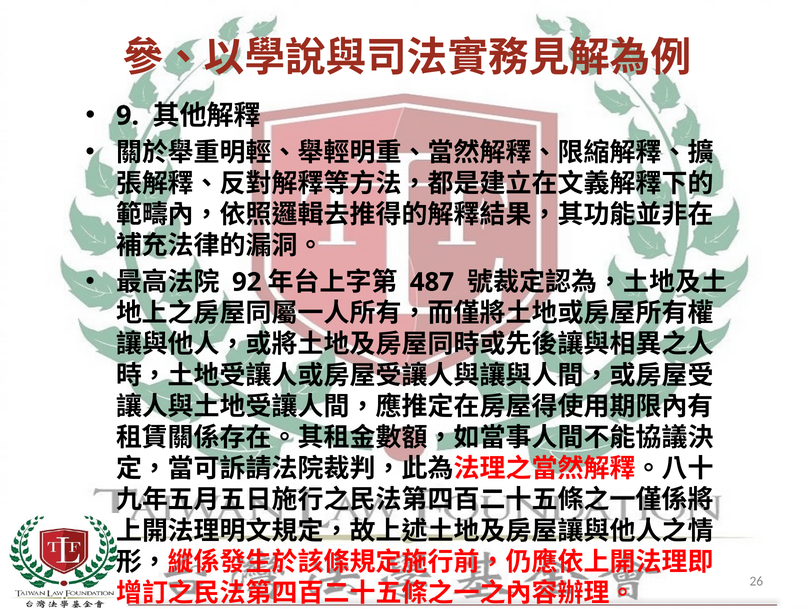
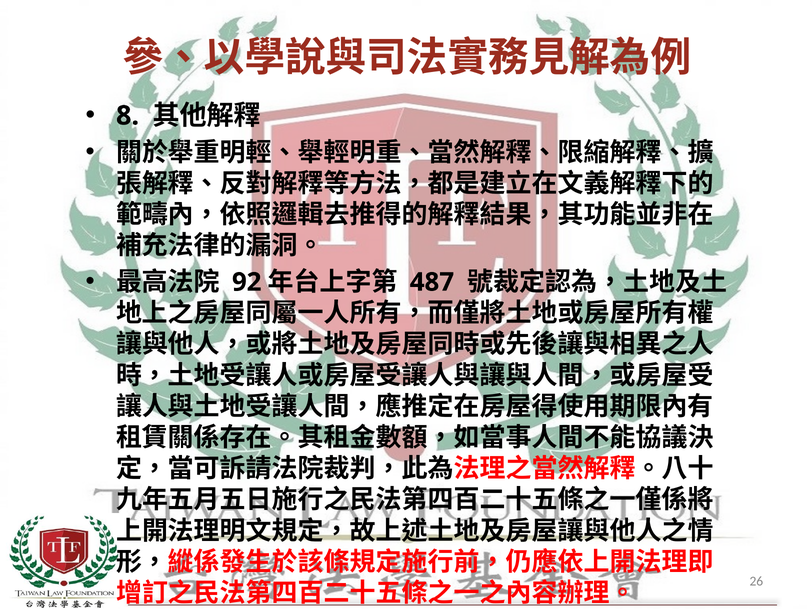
9: 9 -> 8 (128, 116)
